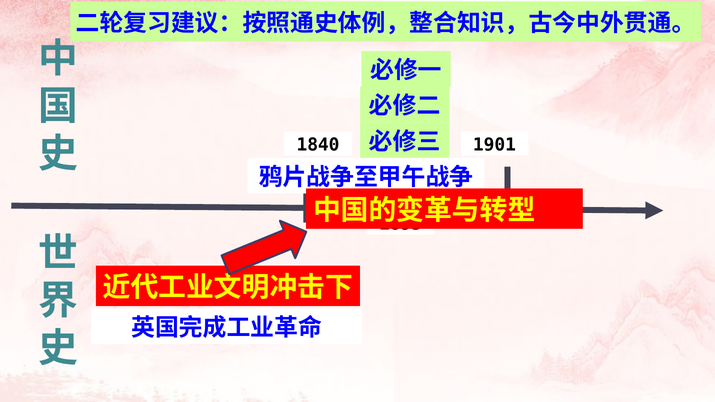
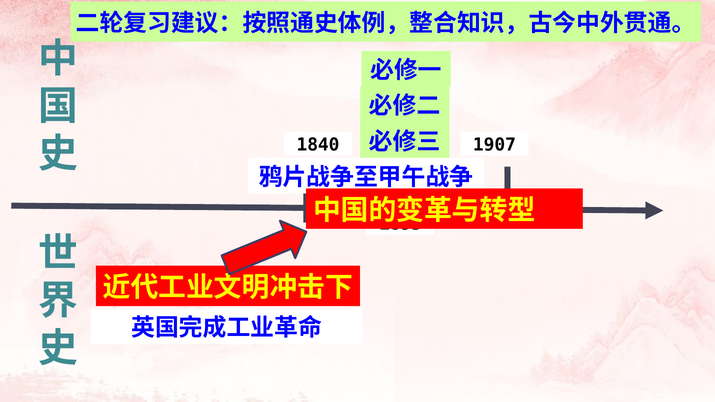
1901: 1901 -> 1907 (494, 145)
